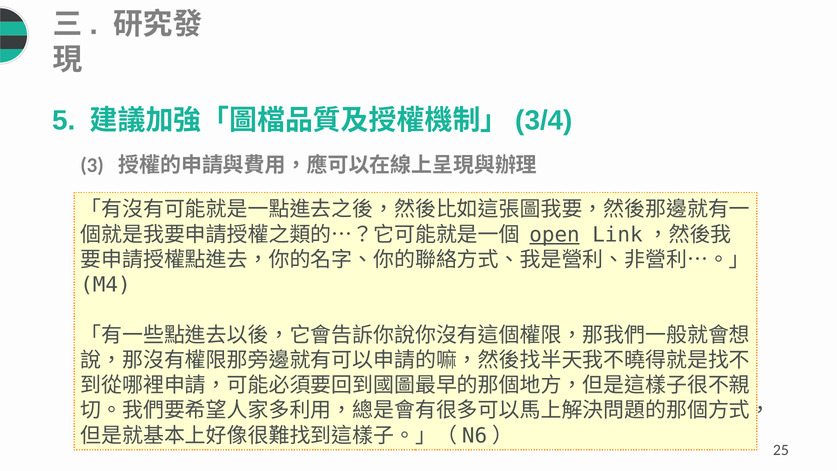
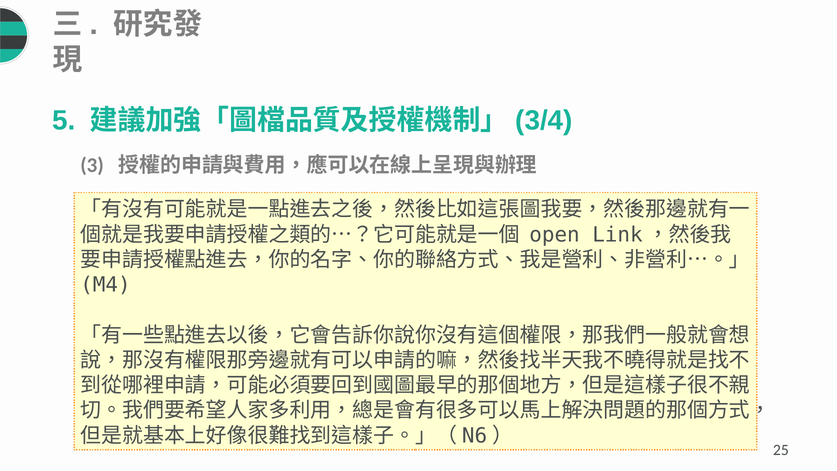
open underline: present -> none (555, 235)
